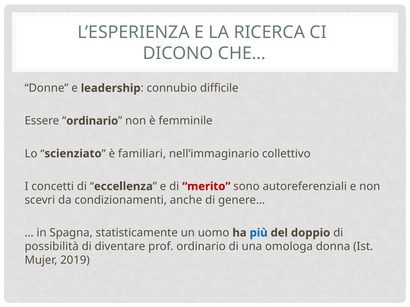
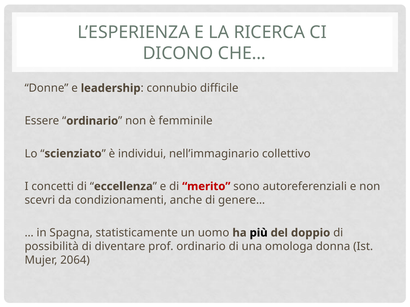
familiari: familiari -> individui (142, 154)
più colour: blue -> black (259, 233)
2019: 2019 -> 2064 (75, 260)
